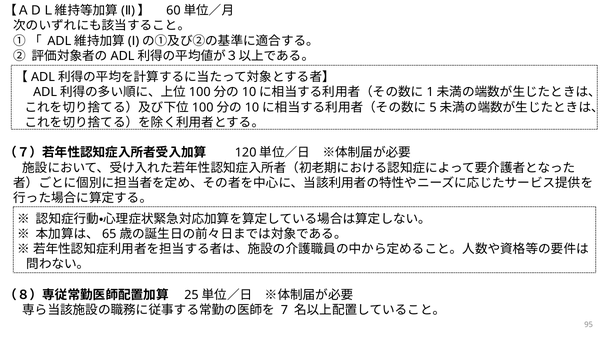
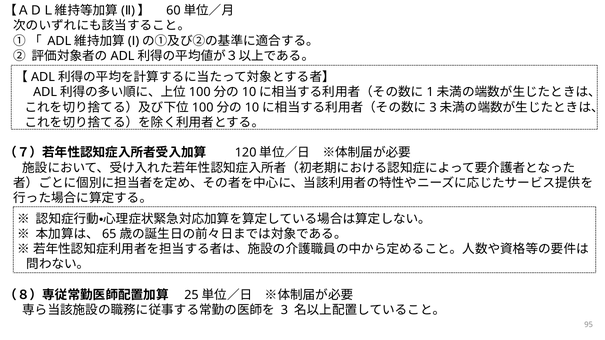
5: 5 -> 3 (433, 107)
7: 7 -> 3 (284, 310)
